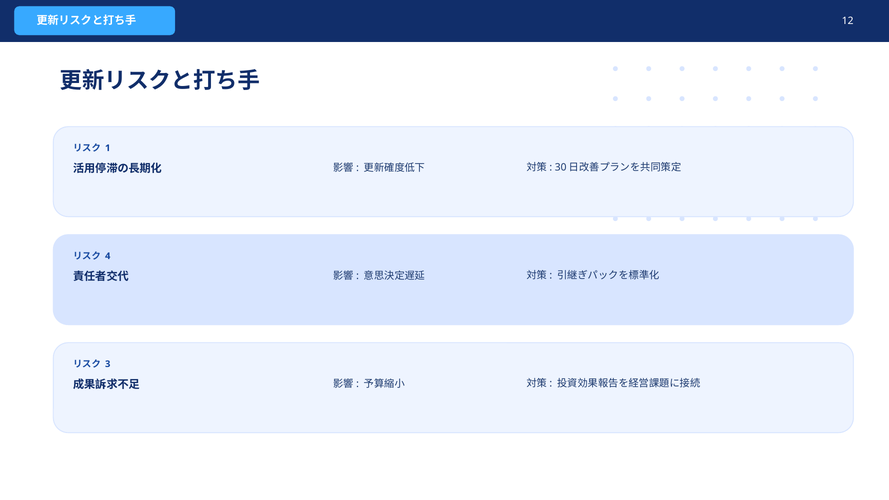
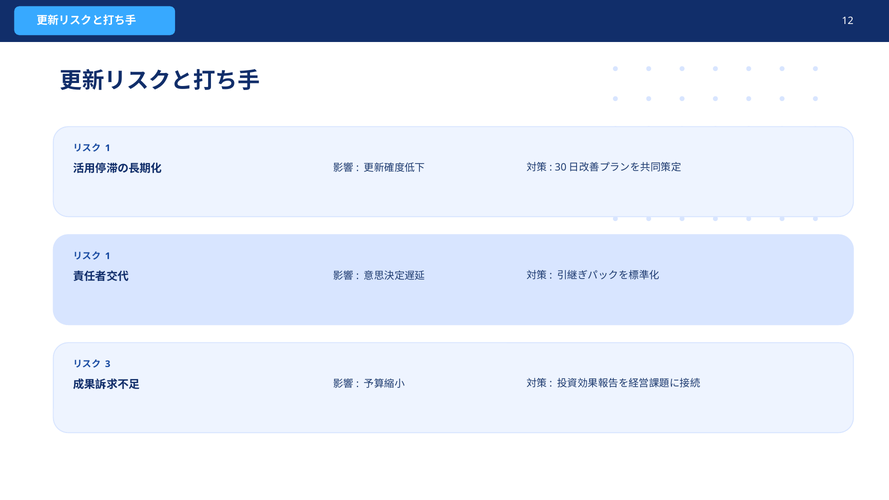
4: 4 -> 1 (108, 256)
